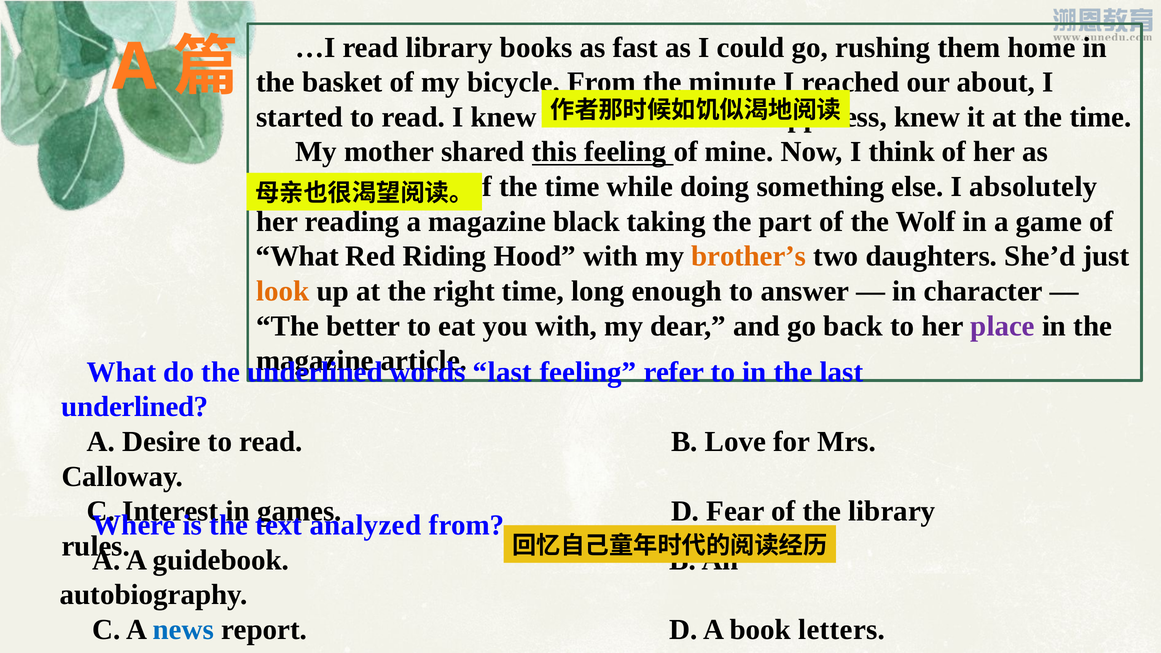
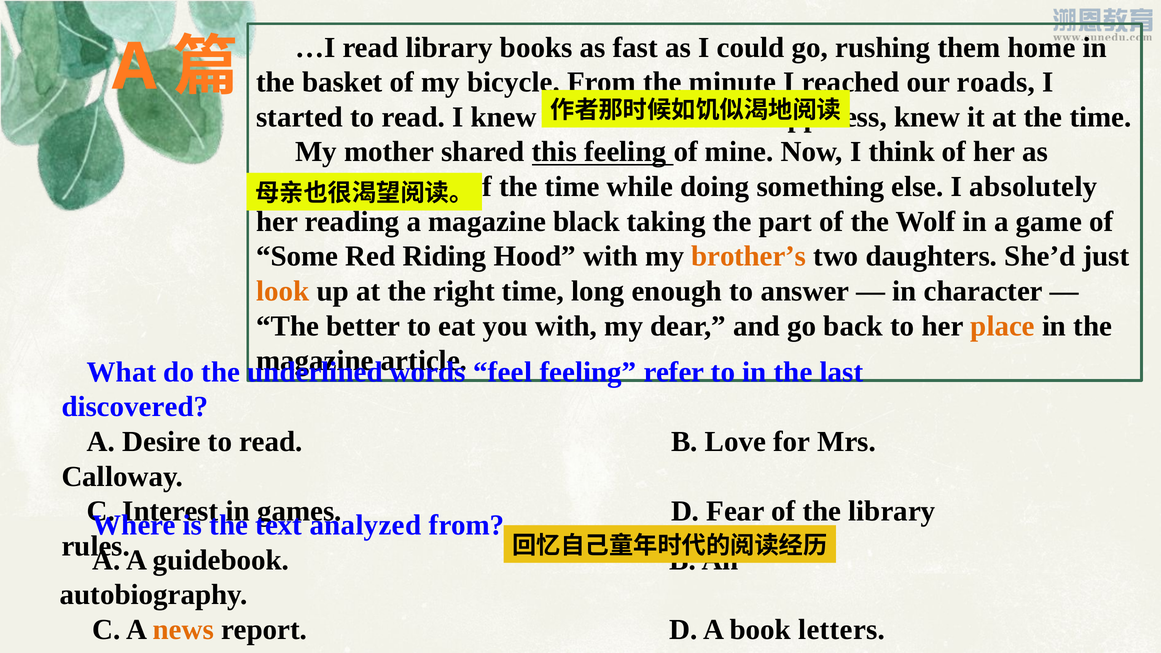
about: about -> roads (996, 82)
What: What -> Some (297, 256)
place colour: purple -> orange (1003, 326)
last: last -> feel (503, 372)
underlined: underlined -> discovered (135, 407)
news colour: blue -> orange (183, 630)
